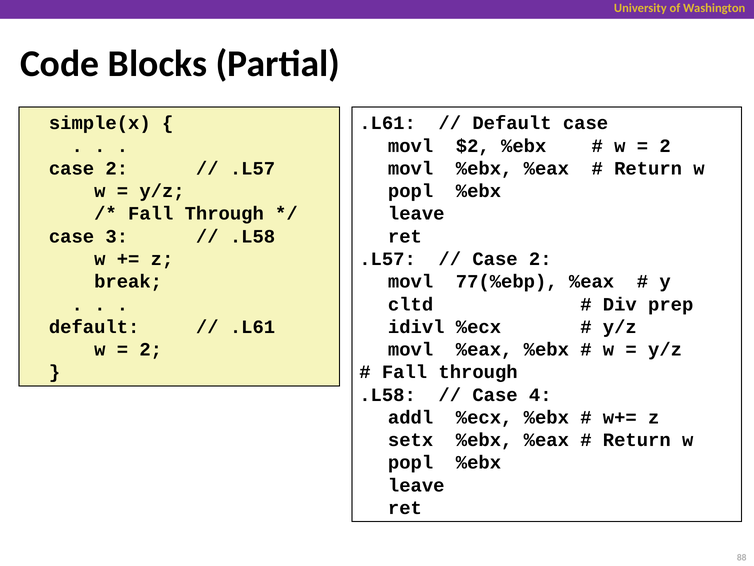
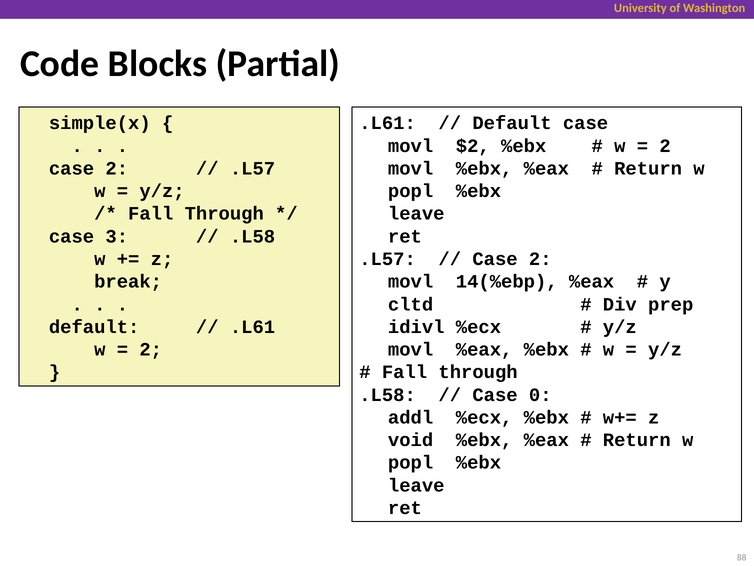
77(%ebp: 77(%ebp -> 14(%ebp (507, 281)
4: 4 -> 0 (540, 394)
setx: setx -> void (411, 440)
